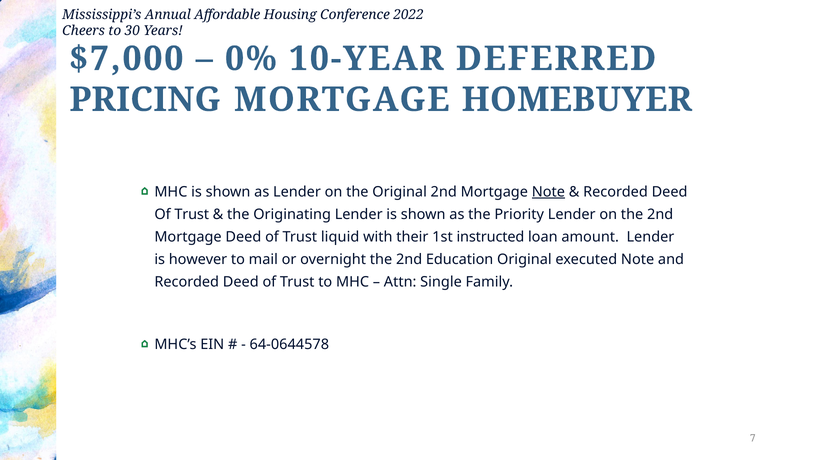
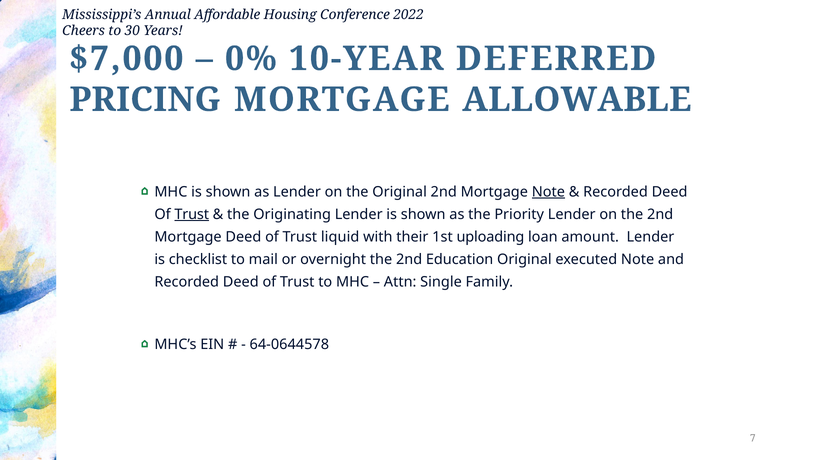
HOMEBUYER: HOMEBUYER -> ALLOWABLE (577, 100)
Trust underline: none -> present (192, 214)
instructed: instructed -> uploading (490, 237)
however: however -> checklist (198, 260)
